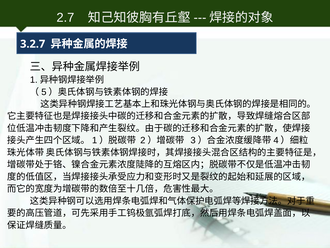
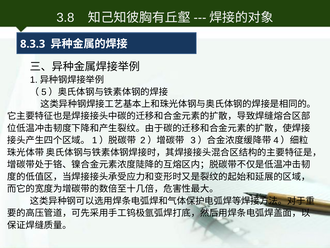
2.7: 2.7 -> 3.8 (65, 18)
3.2.7: 3.2.7 -> 8.3.3 (33, 44)
